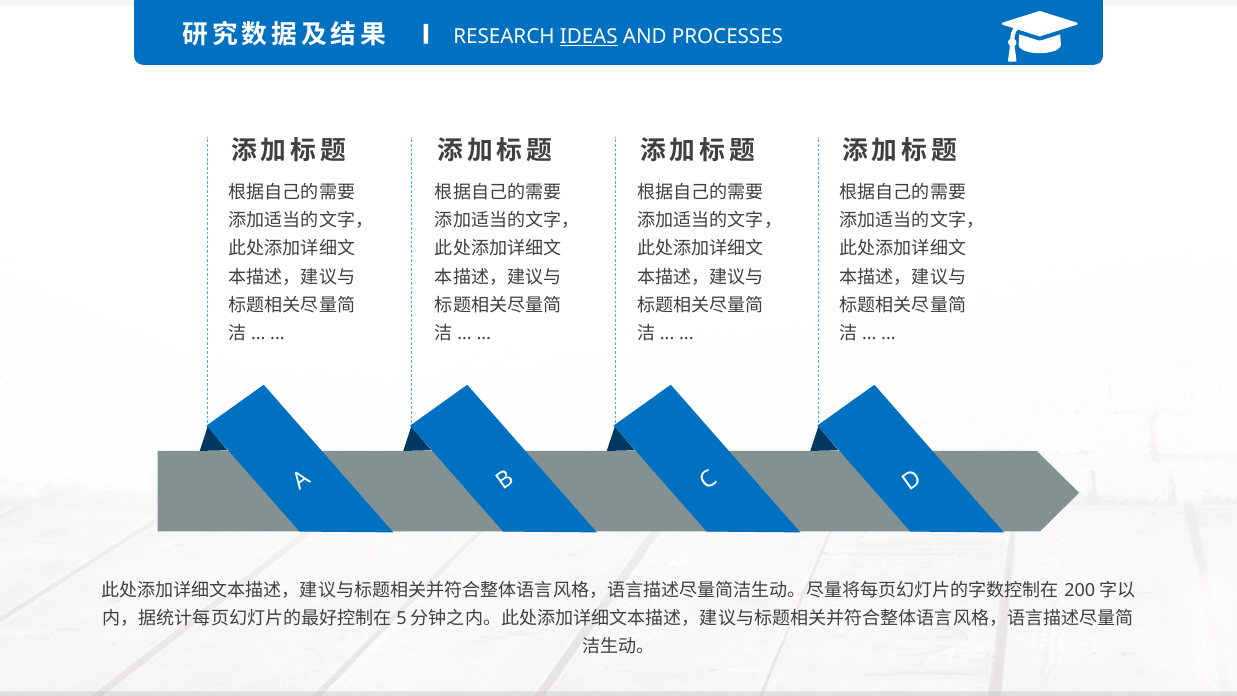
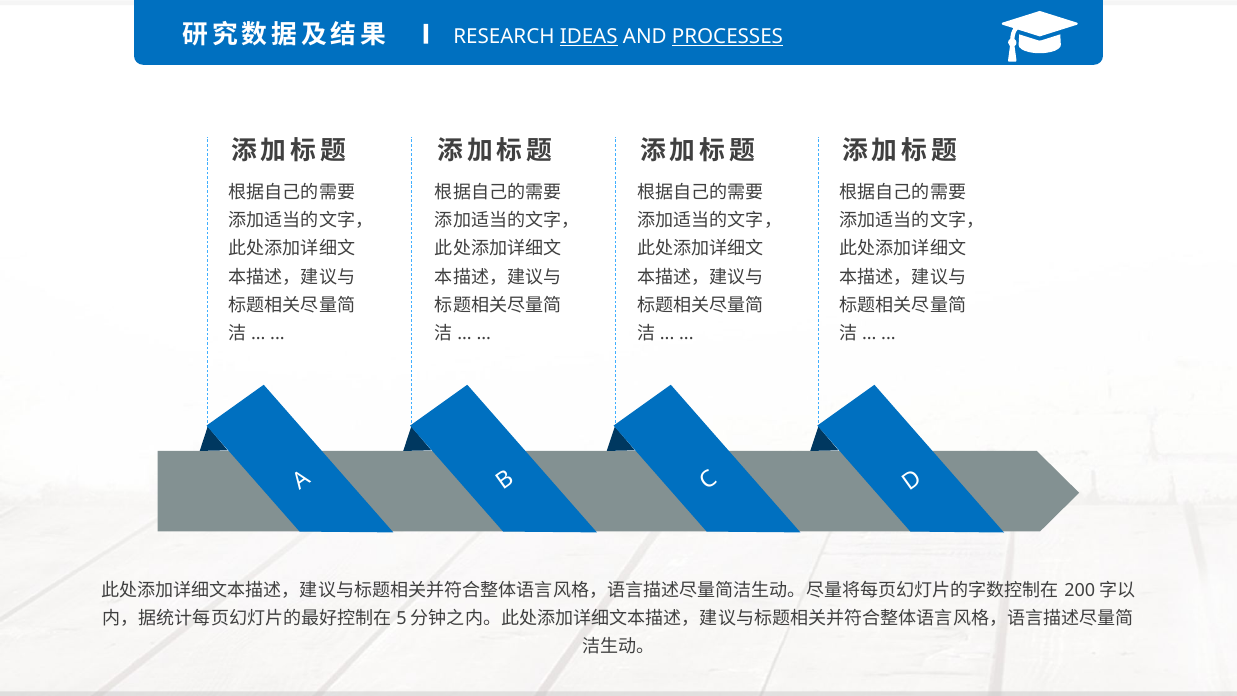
PROCESSES underline: none -> present (727, 36)
